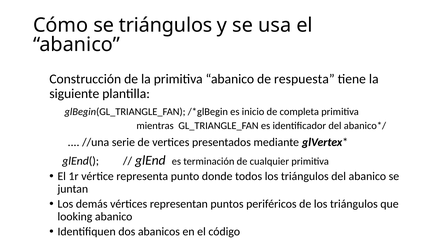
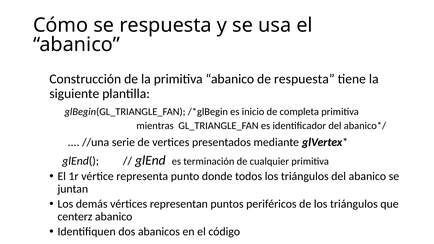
se triángulos: triángulos -> respuesta (166, 25)
looking: looking -> centerz (75, 217)
